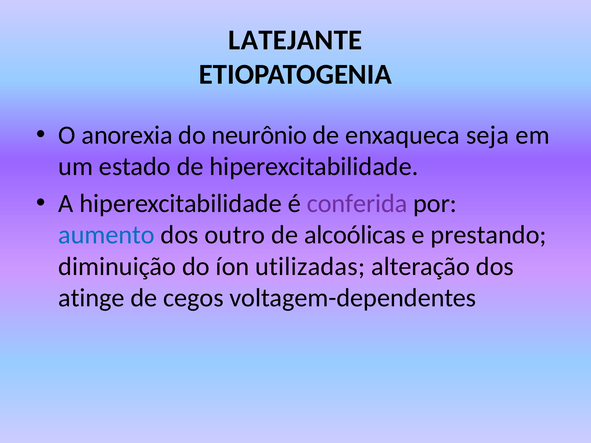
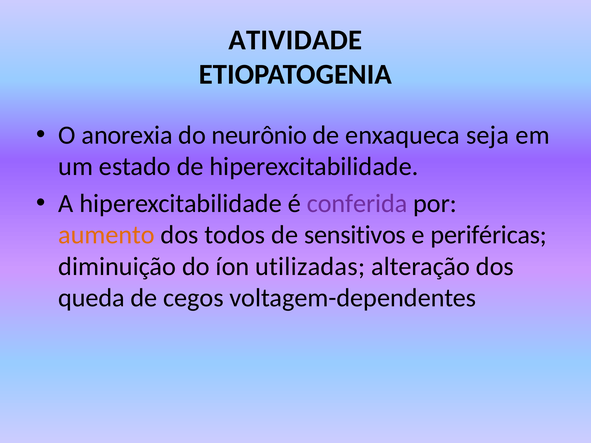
LATEJANTE: LATEJANTE -> ATIVIDADE (295, 40)
aumento colour: blue -> orange (107, 235)
outro: outro -> todos (235, 235)
alcoólicas: alcoólicas -> sensitivos (355, 235)
prestando: prestando -> periféricas (489, 235)
atinge: atinge -> queda (91, 298)
